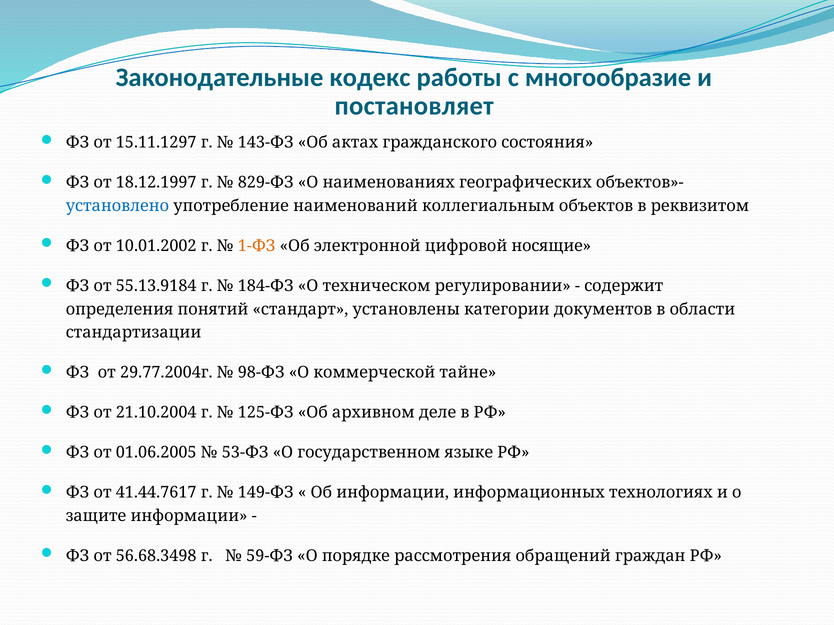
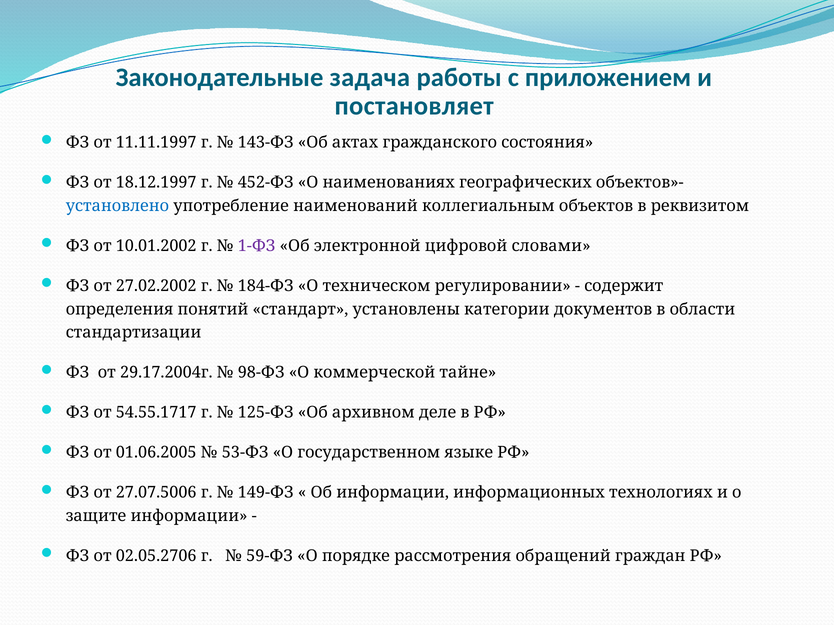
кодекс: кодекс -> задача (370, 78)
многообразие: многообразие -> приложением (608, 78)
15.11.1297: 15.11.1297 -> 11.11.1997 (156, 143)
829-ФЗ: 829-ФЗ -> 452-ФЗ (266, 183)
1-ФЗ colour: orange -> purple (257, 246)
носящие: носящие -> словами (551, 246)
55.13.9184: 55.13.9184 -> 27.02.2002 (156, 286)
29.77.2004г: 29.77.2004г -> 29.17.2004г (166, 373)
21.10.2004: 21.10.2004 -> 54.55.1717 (156, 413)
41.44.7617: 41.44.7617 -> 27.07.5006 (156, 493)
56.68.3498: 56.68.3498 -> 02.05.2706 (156, 556)
